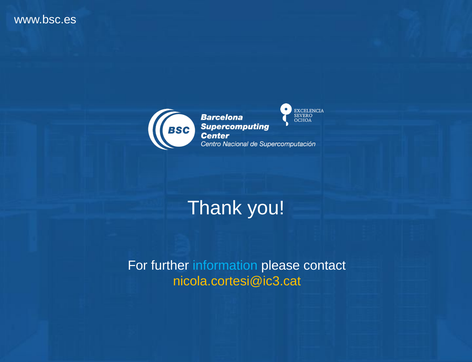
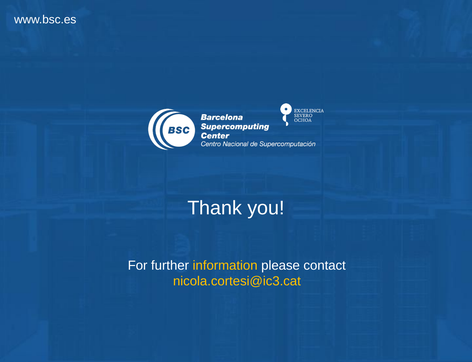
information colour: light blue -> yellow (225, 266)
